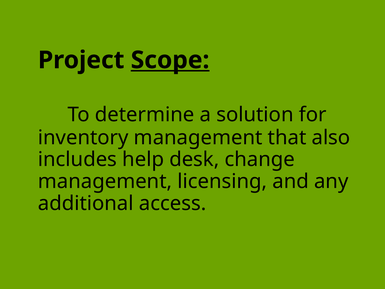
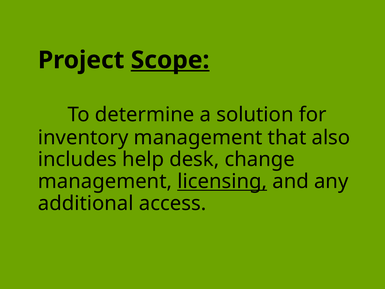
licensing underline: none -> present (222, 181)
